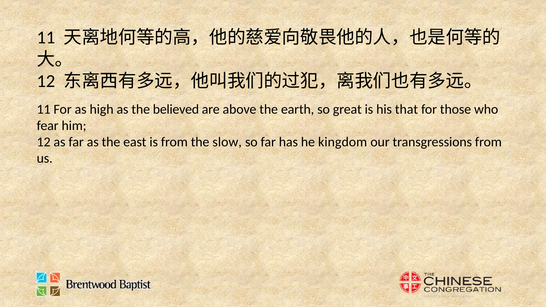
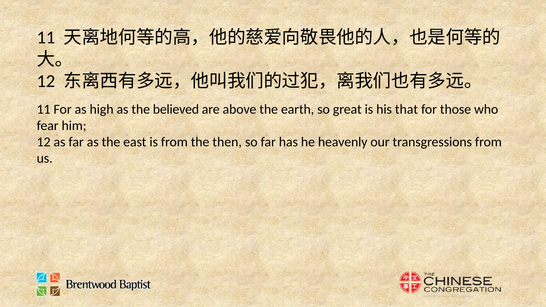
slow: slow -> then (227, 142)
kingdom: kingdom -> heavenly (343, 142)
